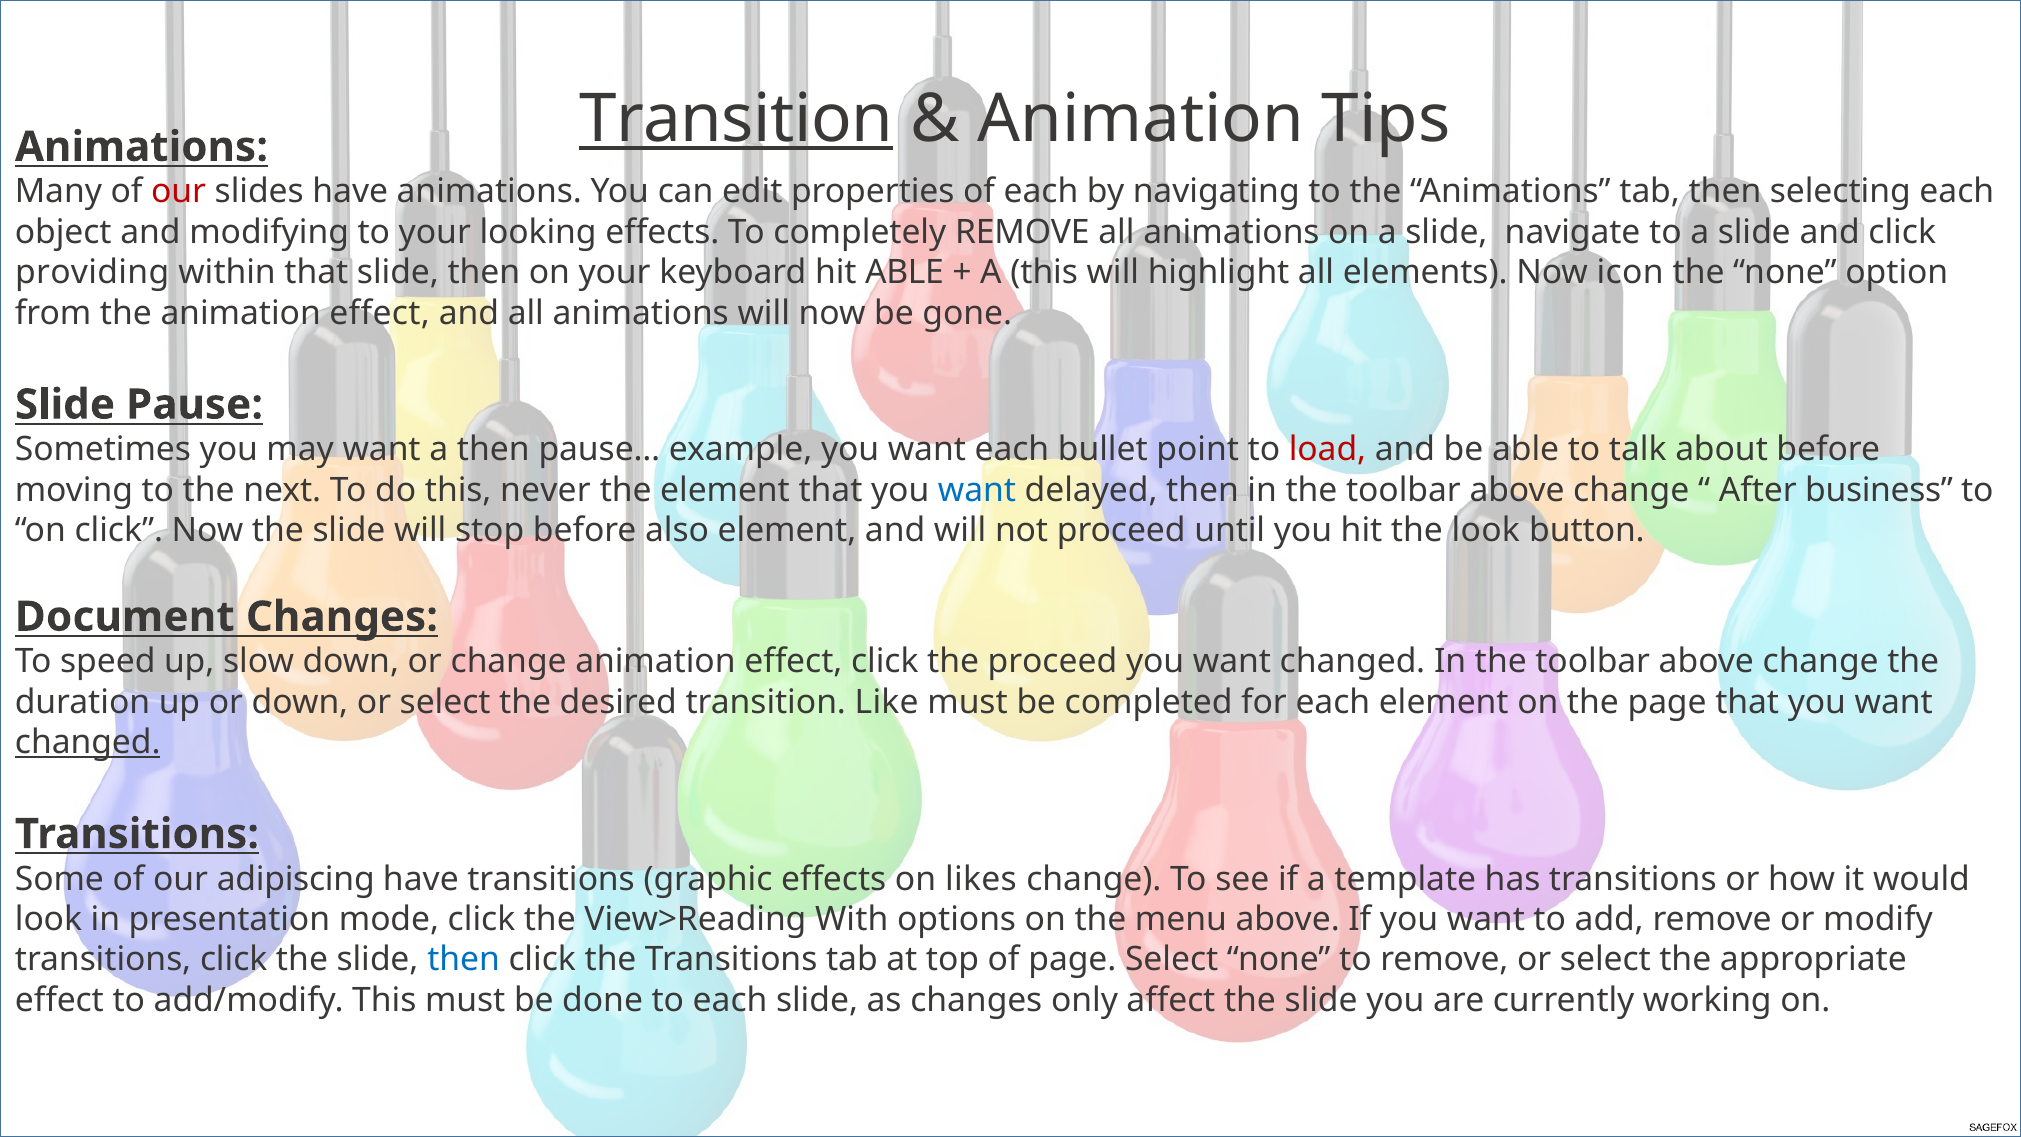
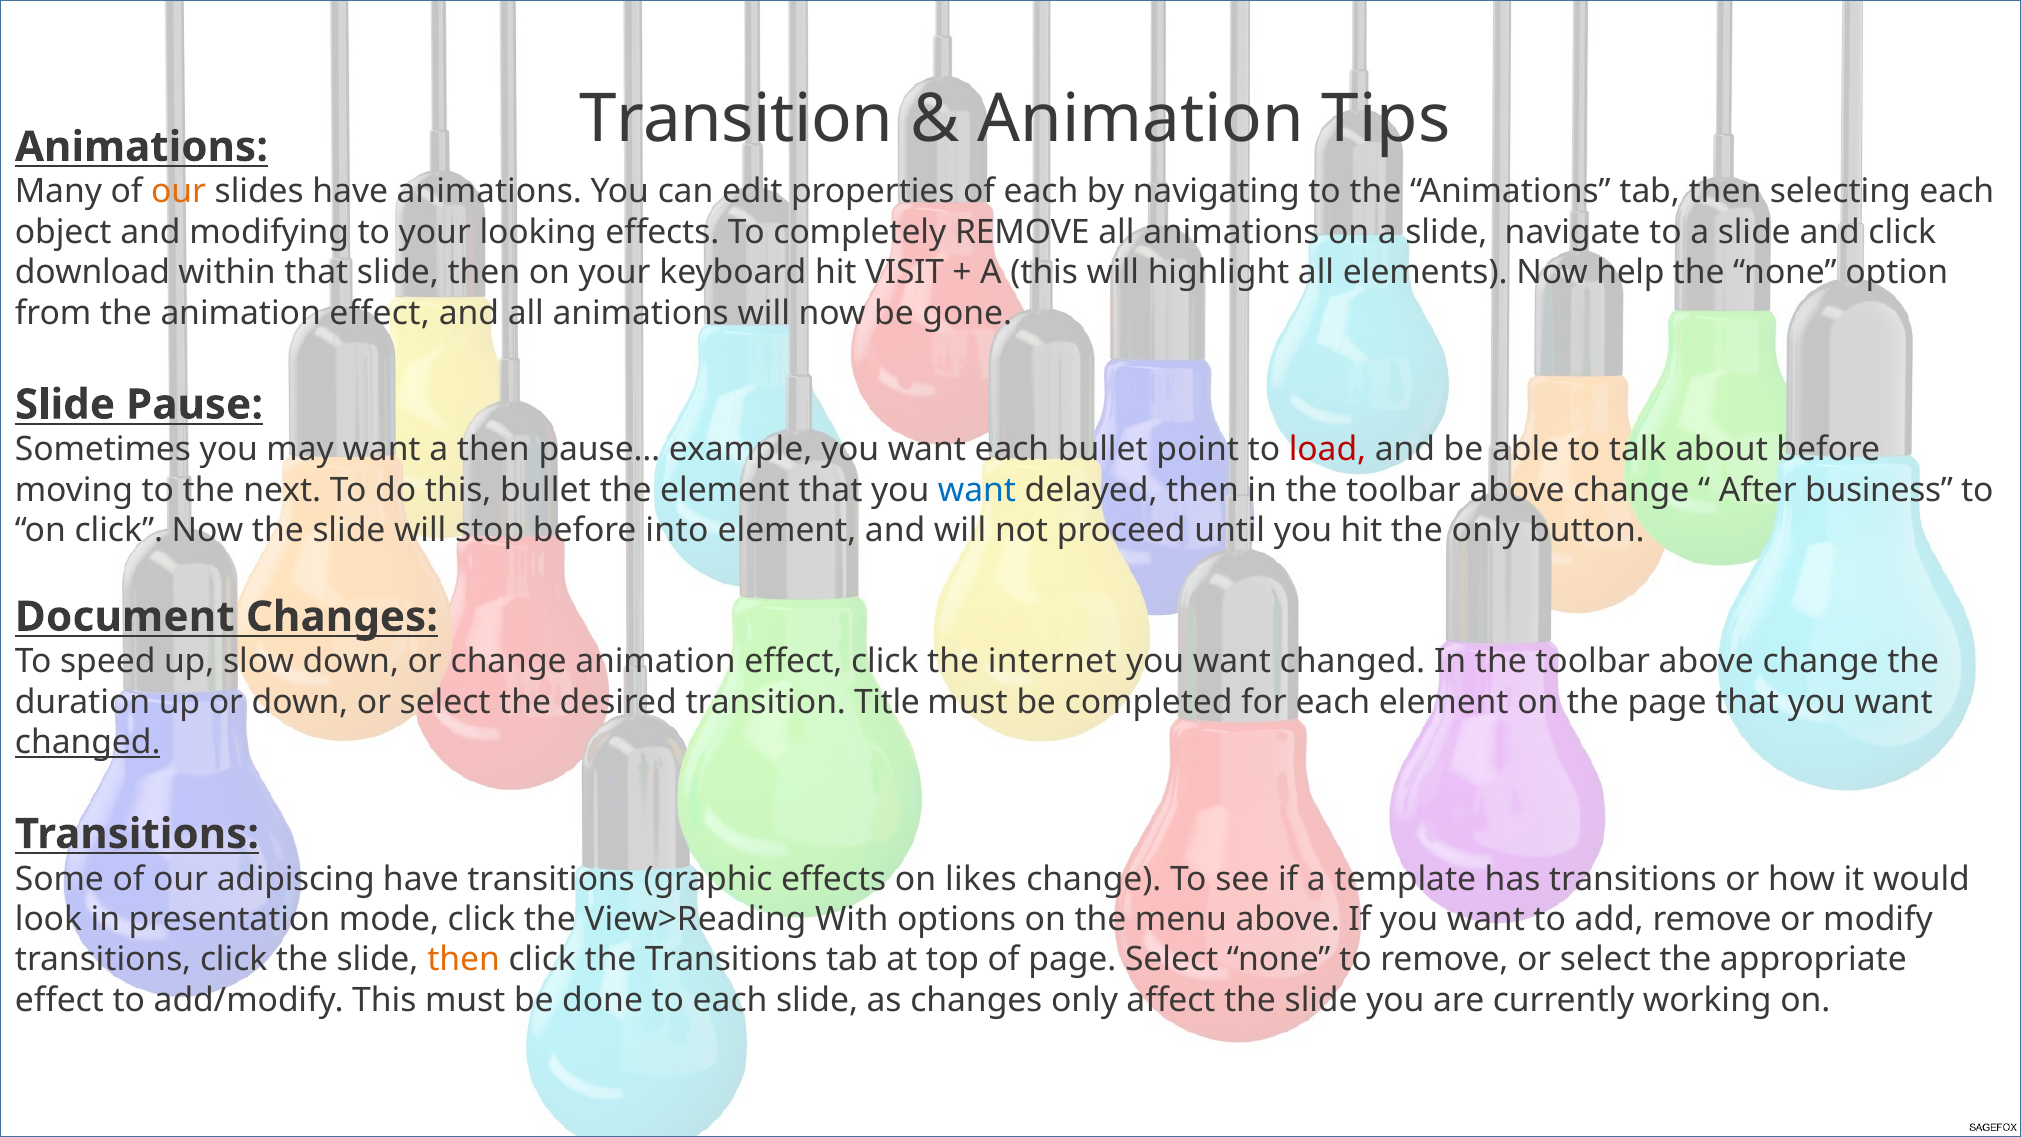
Transition underline: present -> none (736, 119)
our colour: red -> orange (179, 192)
providing: providing -> download (92, 273)
hit ABLE: ABLE -> VISIT (905, 273)
icon: icon -> help (1630, 273)
this never: never -> bullet (545, 490)
also: also -> into (677, 530)
the look: look -> only (1486, 530)
the proceed: proceed -> internet (1052, 662)
Like: Like -> Title (887, 702)
then colour: blue -> orange (464, 960)
